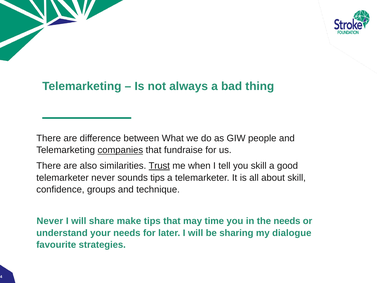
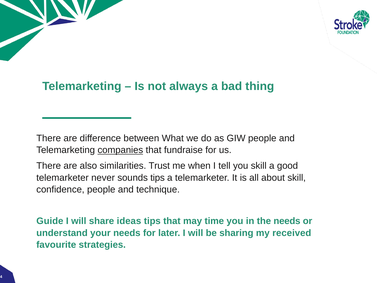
Trust underline: present -> none (159, 166)
confidence groups: groups -> people (101, 189)
Never: Never -> Guide (50, 221)
make: make -> ideas (129, 221)
dialogue: dialogue -> received (292, 233)
